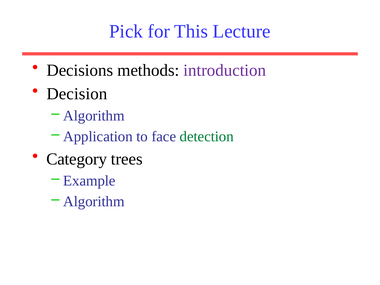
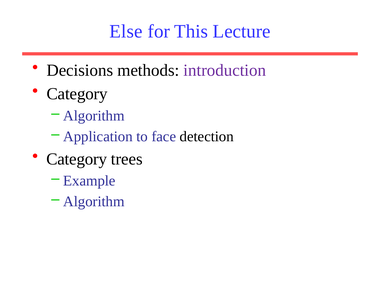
Pick: Pick -> Else (126, 31)
Decision: Decision -> Category (77, 94)
detection colour: green -> black (207, 136)
